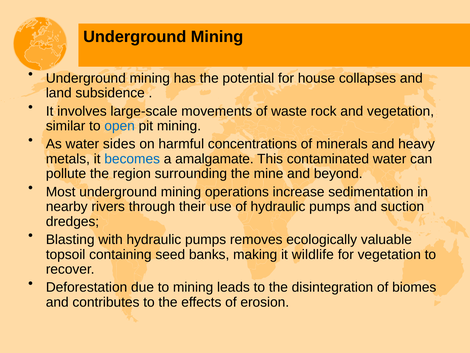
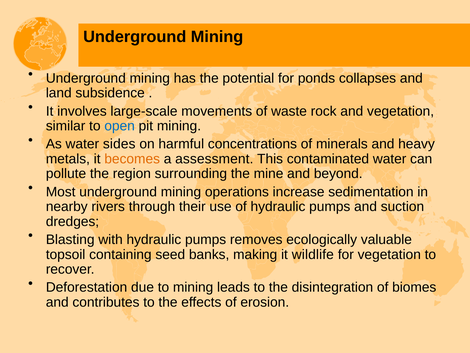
house: house -> ponds (316, 78)
becomes colour: blue -> orange (132, 159)
amalgamate: amalgamate -> assessment (214, 159)
